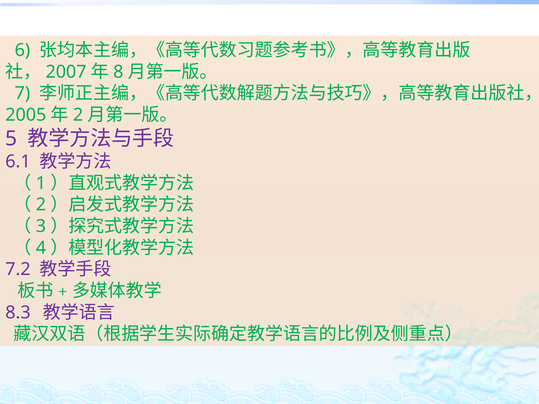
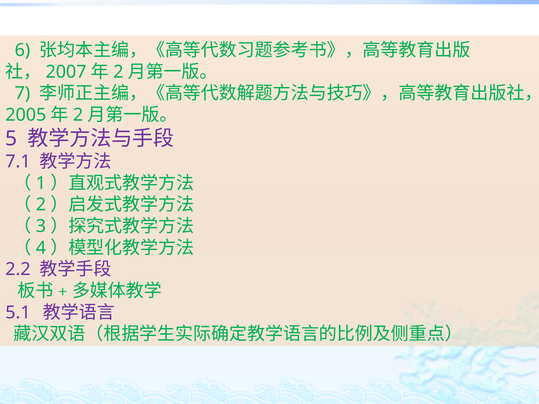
8: 8 -> 2 (118, 72)
6.1: 6.1 -> 7.1 (18, 162)
7.2: 7.2 -> 2.2 (18, 270)
8.3: 8.3 -> 5.1 (18, 313)
